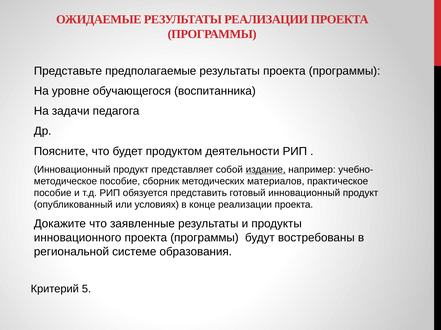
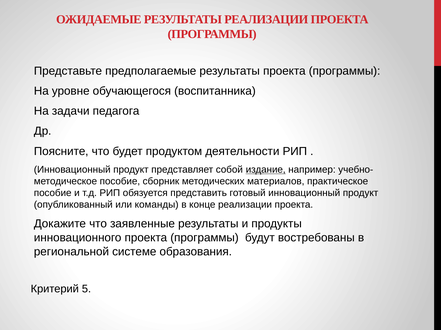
условиях: условиях -> команды (157, 205)
